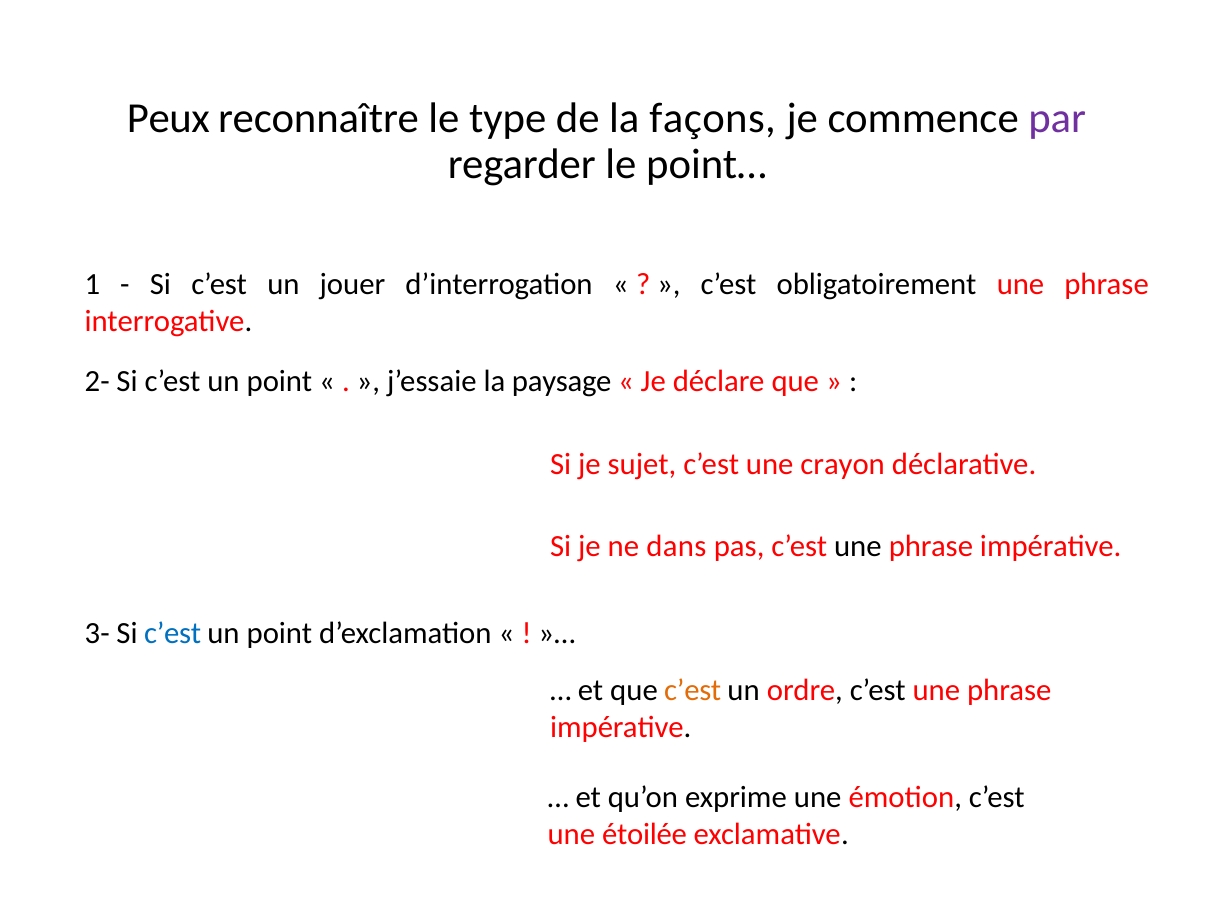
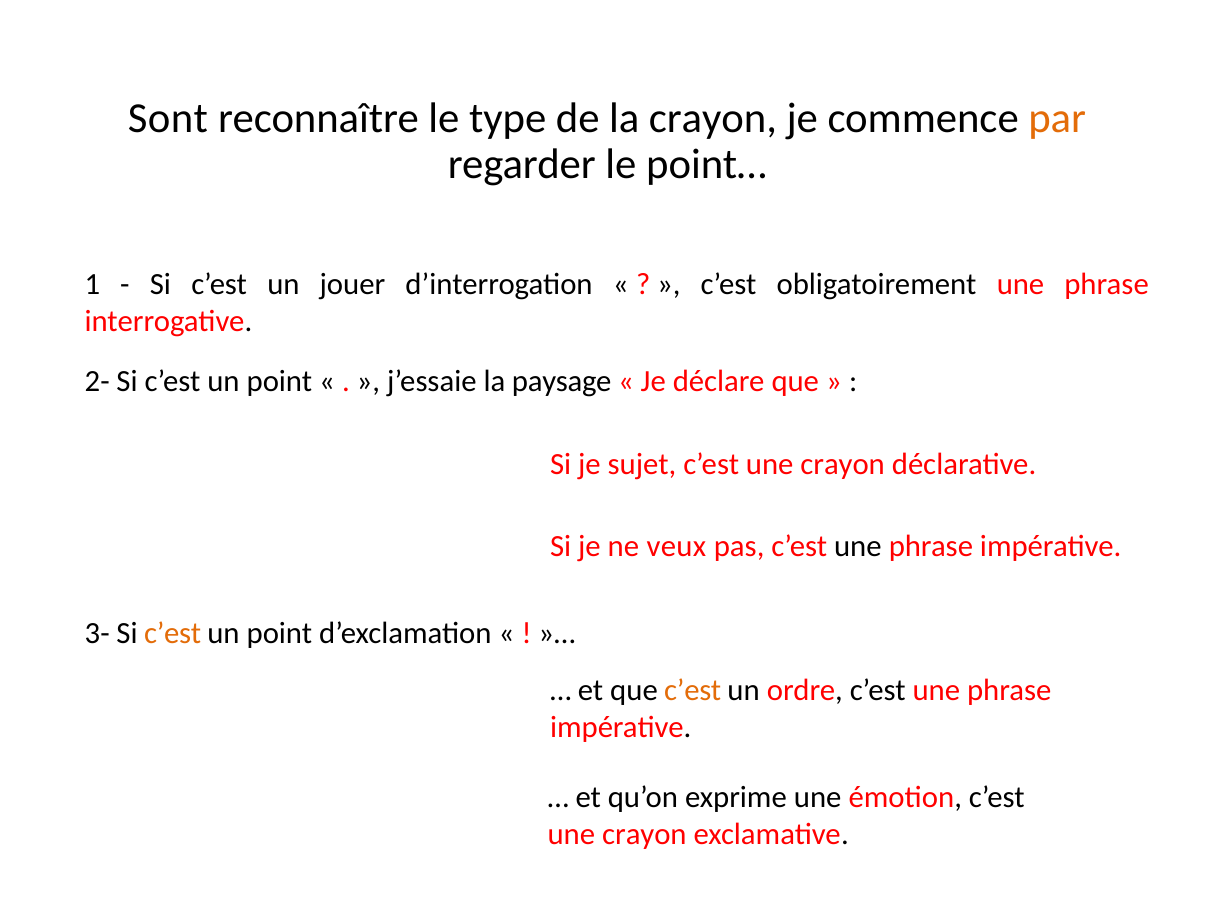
Peux: Peux -> Sont (168, 118)
la façons: façons -> crayon (713, 118)
par colour: purple -> orange (1057, 118)
dans: dans -> veux (676, 546)
c’est colour: blue -> orange (173, 634)
étoilée: étoilée -> crayon (644, 835)
